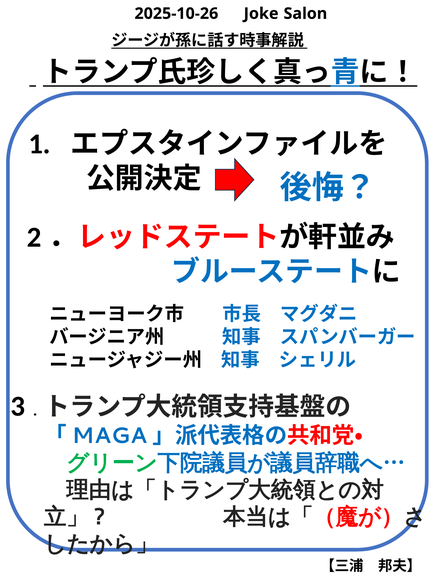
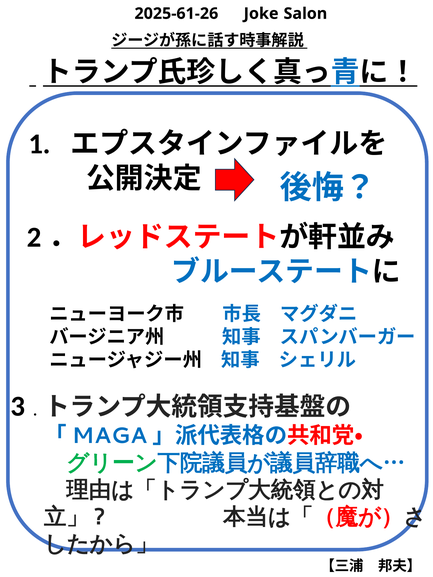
2025-10-26: 2025-10-26 -> 2025-61-26 (176, 14)
